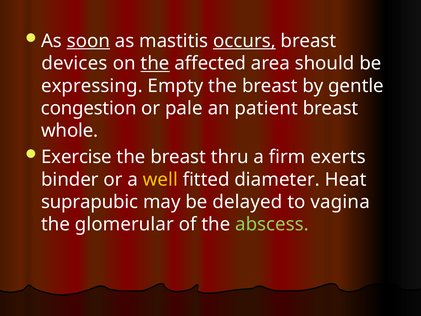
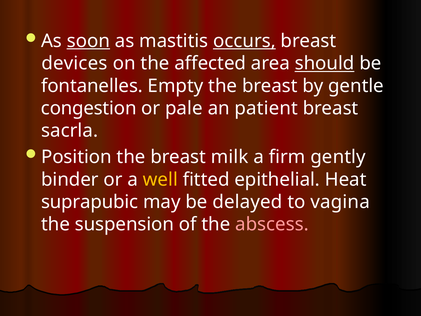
the underline: present -> none (155, 63)
should underline: none -> present (325, 63)
expressing: expressing -> fontanelles (92, 86)
whole: whole -> sacrla (70, 131)
Exercise: Exercise -> Position (76, 157)
thru: thru -> milk (230, 157)
exerts: exerts -> gently (338, 157)
diameter: diameter -> epithelial (277, 179)
glomerular: glomerular -> suspension (124, 224)
abscess colour: light green -> pink (272, 224)
